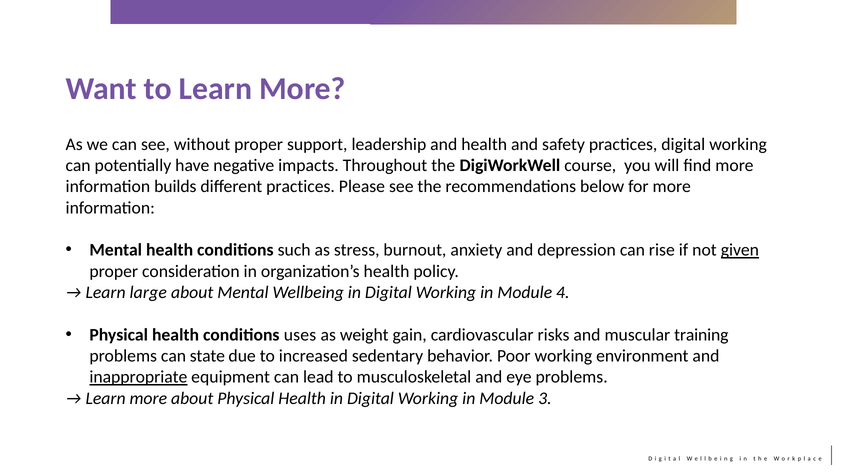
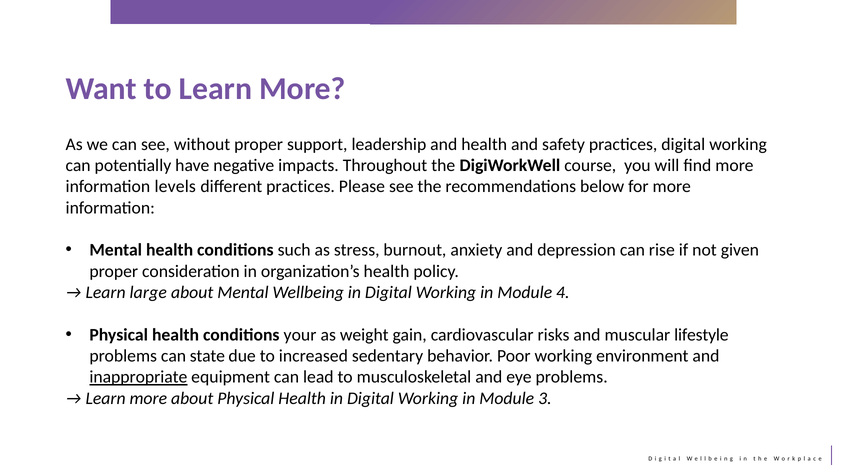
builds: builds -> levels (175, 187)
given underline: present -> none (740, 250)
uses: uses -> your (300, 335)
training: training -> lifestyle (701, 335)
